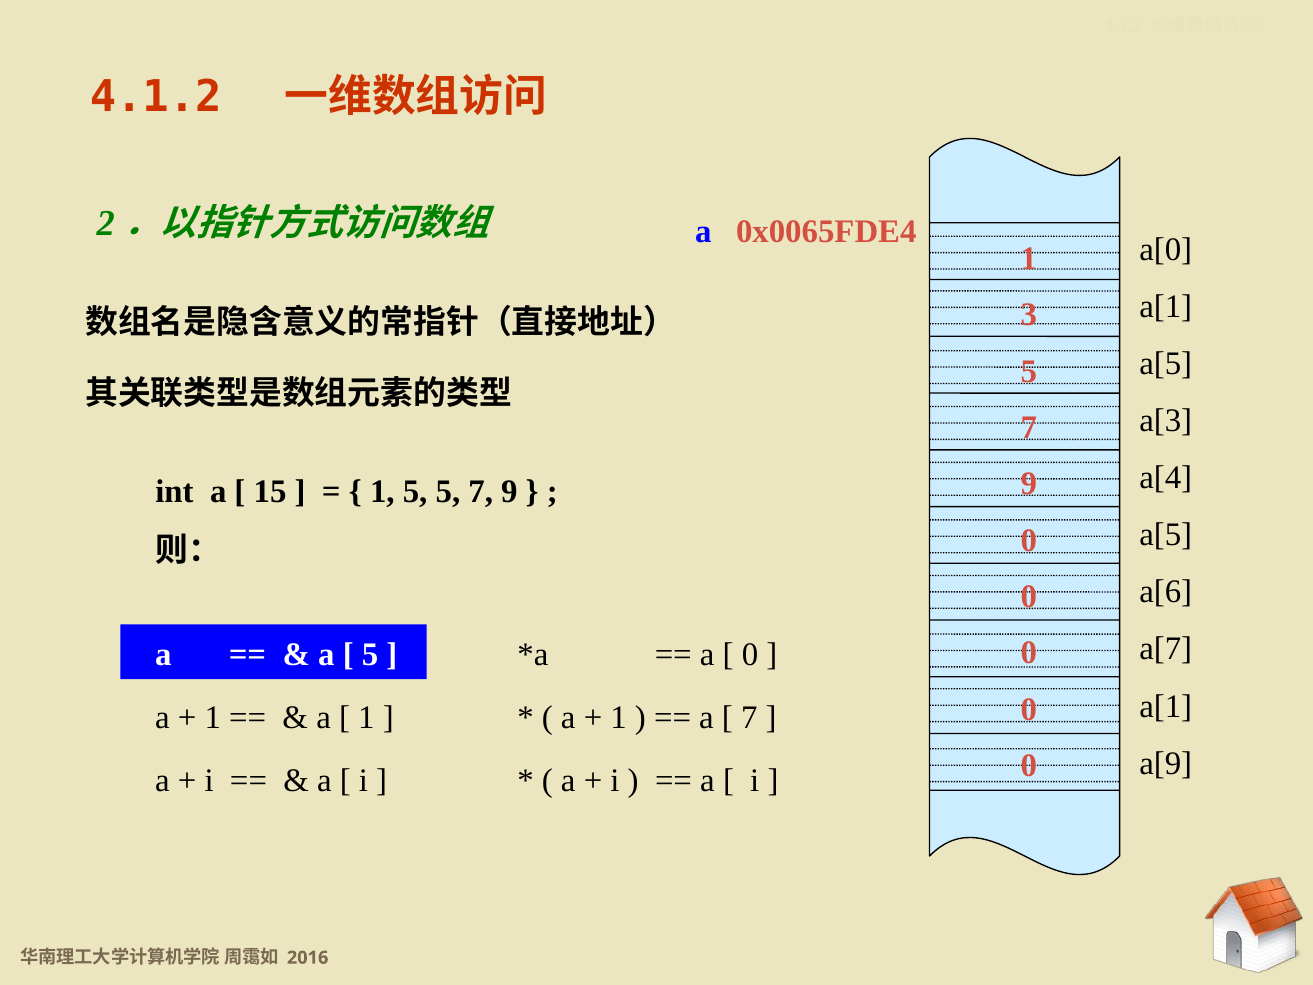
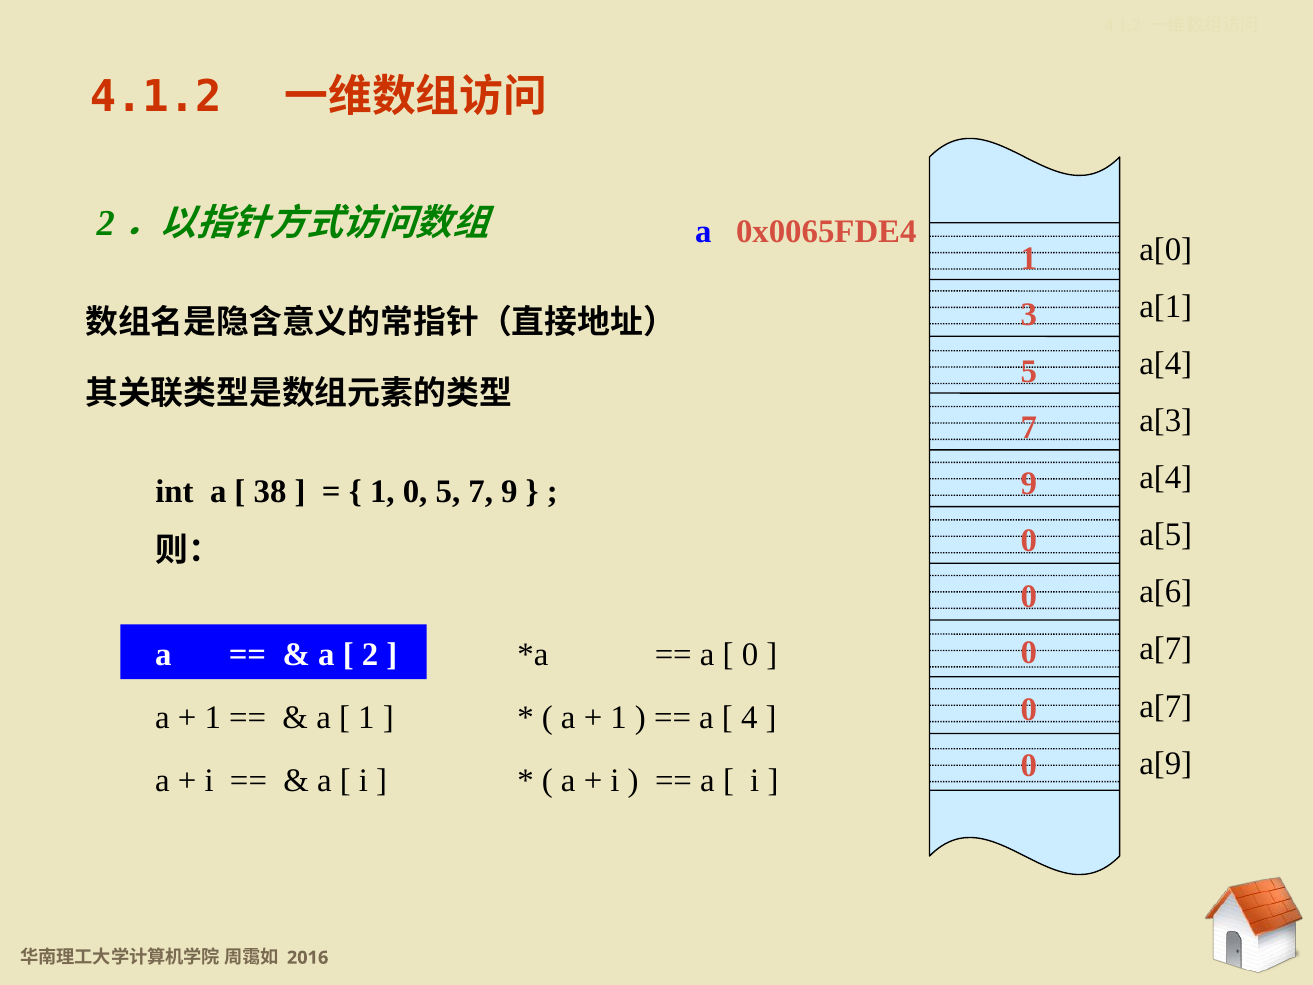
a[5: a[5 -> a[4 (1166, 364)
15: 15 -> 38 (270, 492)
1 5: 5 -> 0 (415, 492)
5: 5 -> 2 (370, 655)
a[1: a[1 -> a[7 (1166, 706)
7: 7 -> 4 (749, 718)
